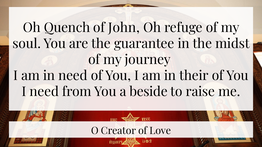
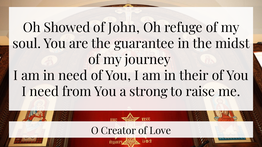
Quench: Quench -> Showed (67, 28)
beside: beside -> strong (149, 92)
